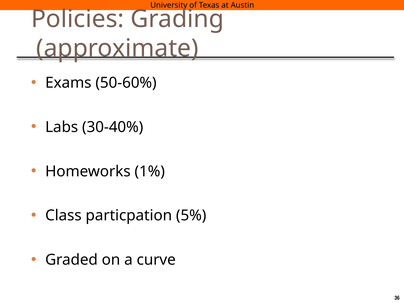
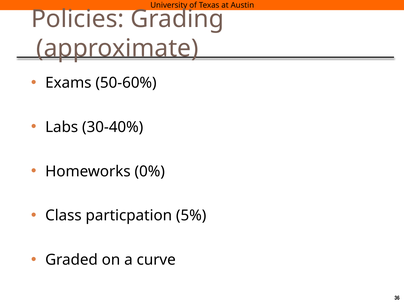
1%: 1% -> 0% (150, 171)
